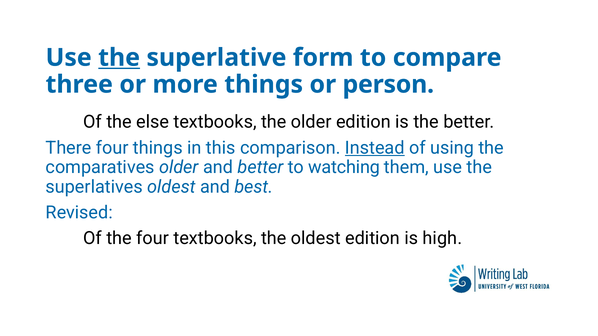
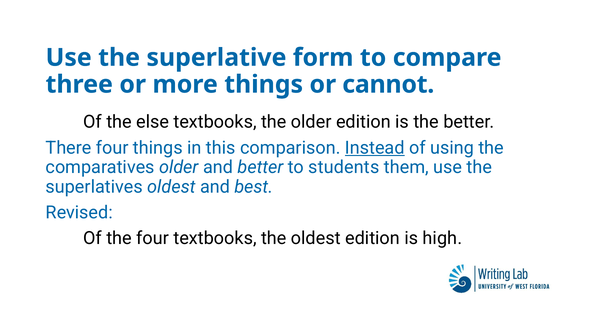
the underline: present -> none (119, 58)
person: person -> cannot (388, 85)
watching: watching -> students (344, 167)
